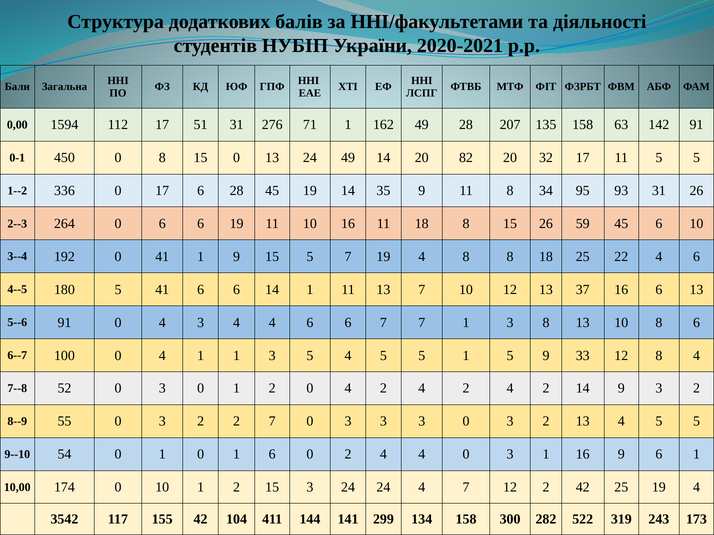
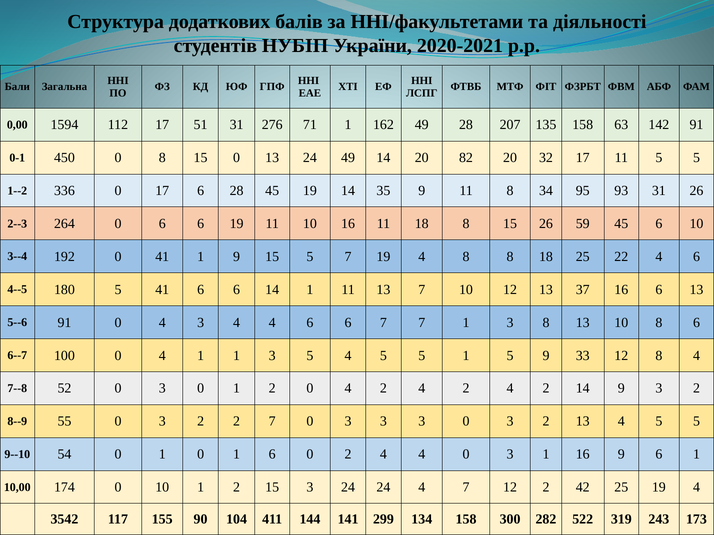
155 42: 42 -> 90 (201, 520)
